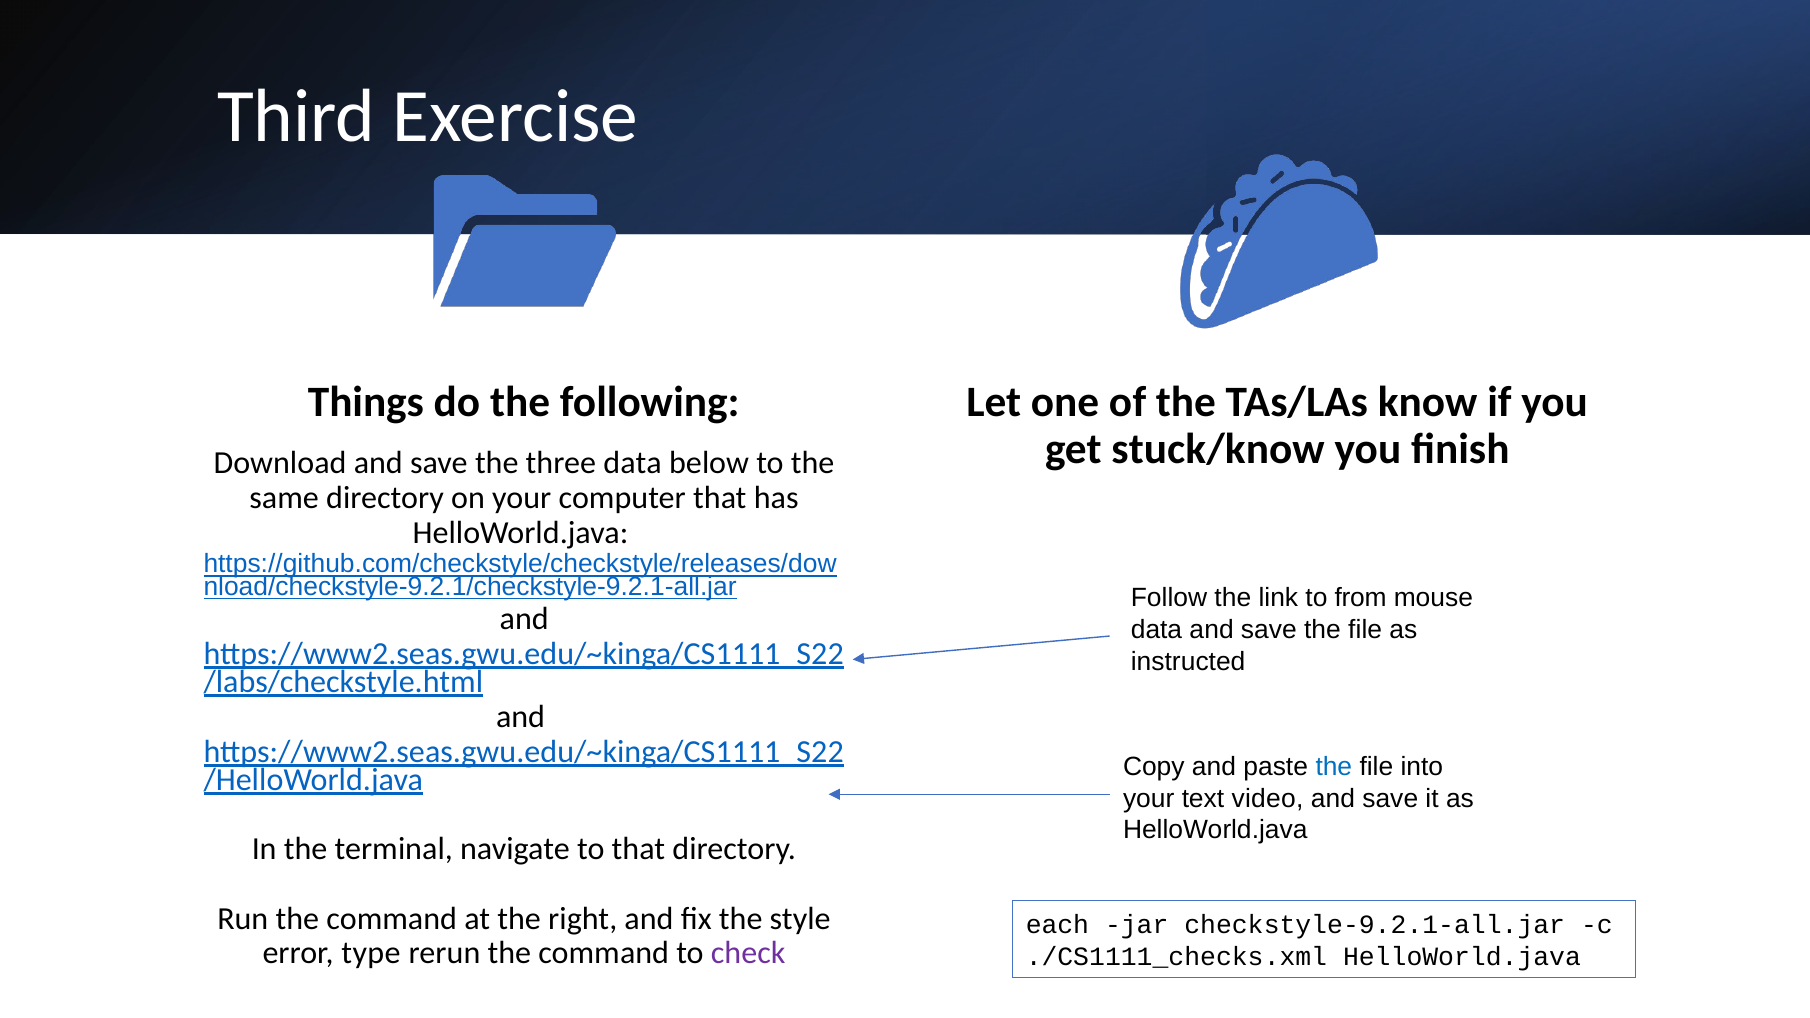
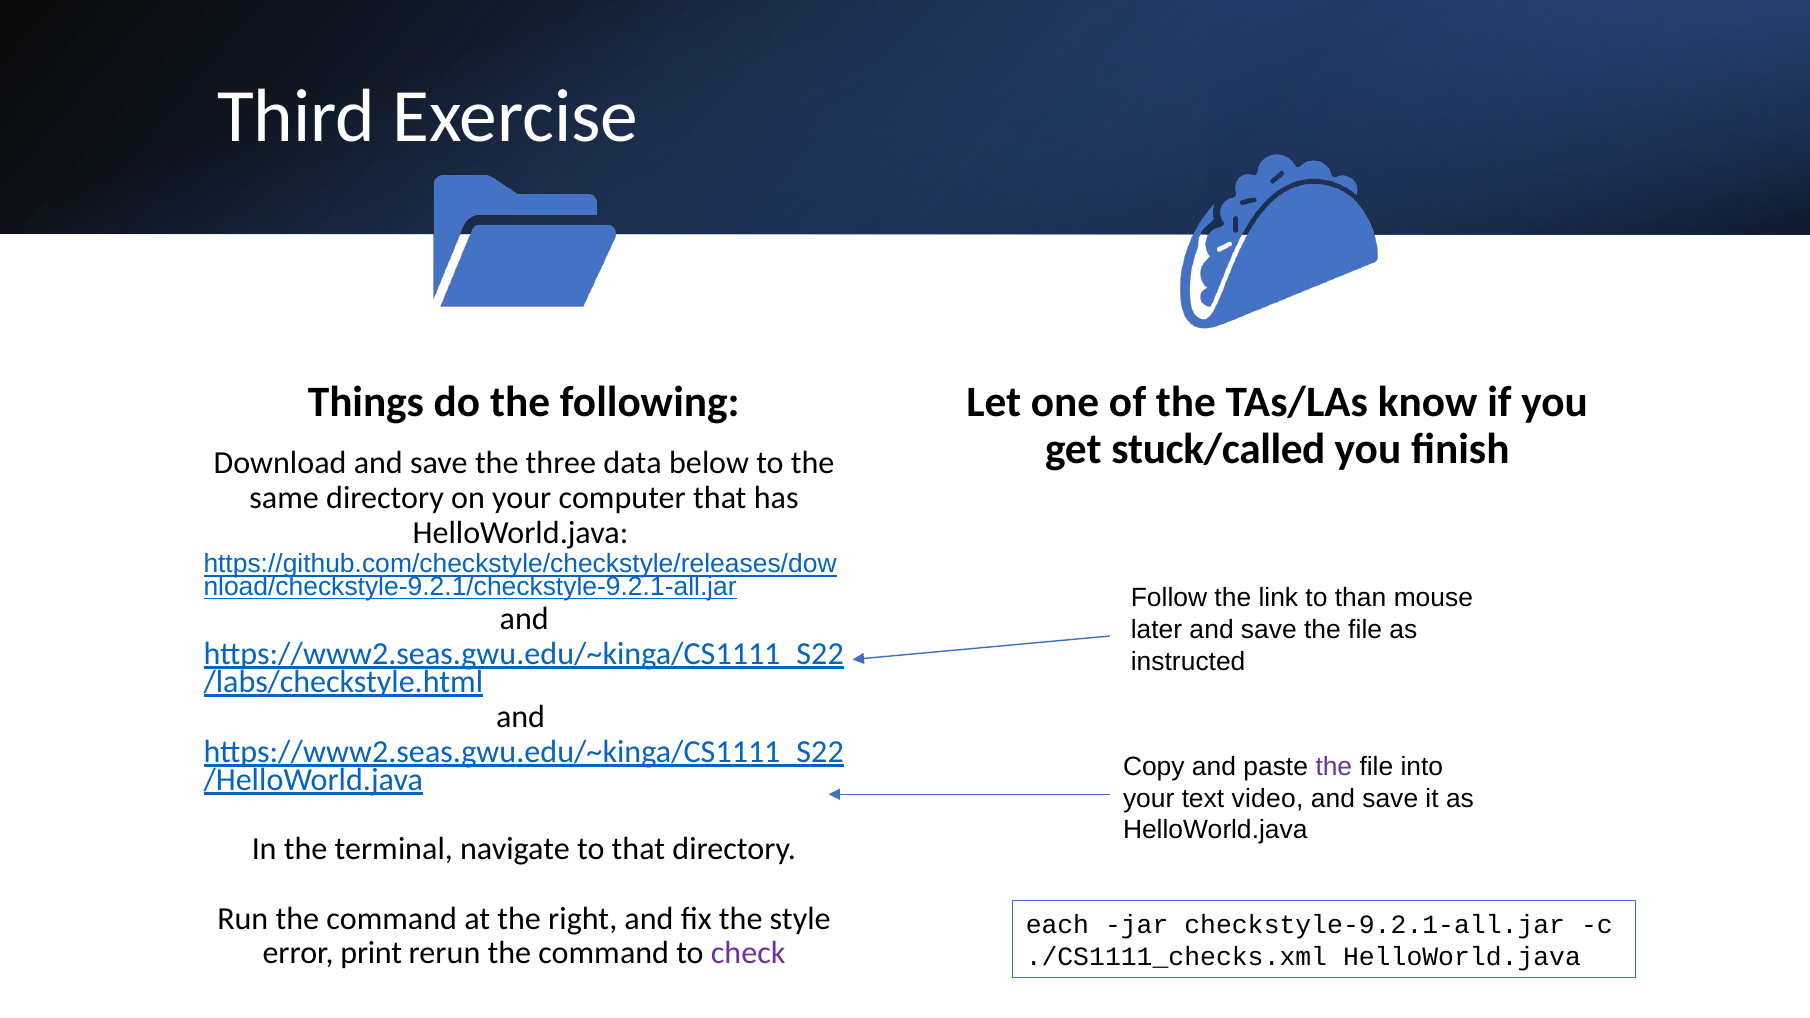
stuck/know: stuck/know -> stuck/called (1218, 449)
from: from -> than (1361, 598)
data: data -> later (1156, 630)
the colour: blue -> purple (1334, 767)
type: type -> print (371, 953)
